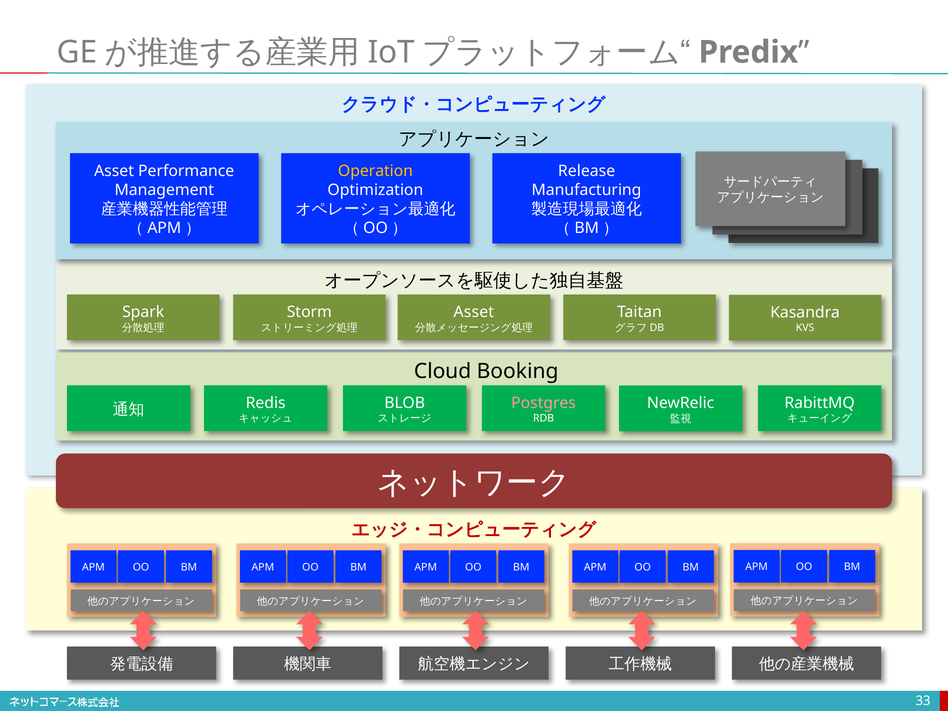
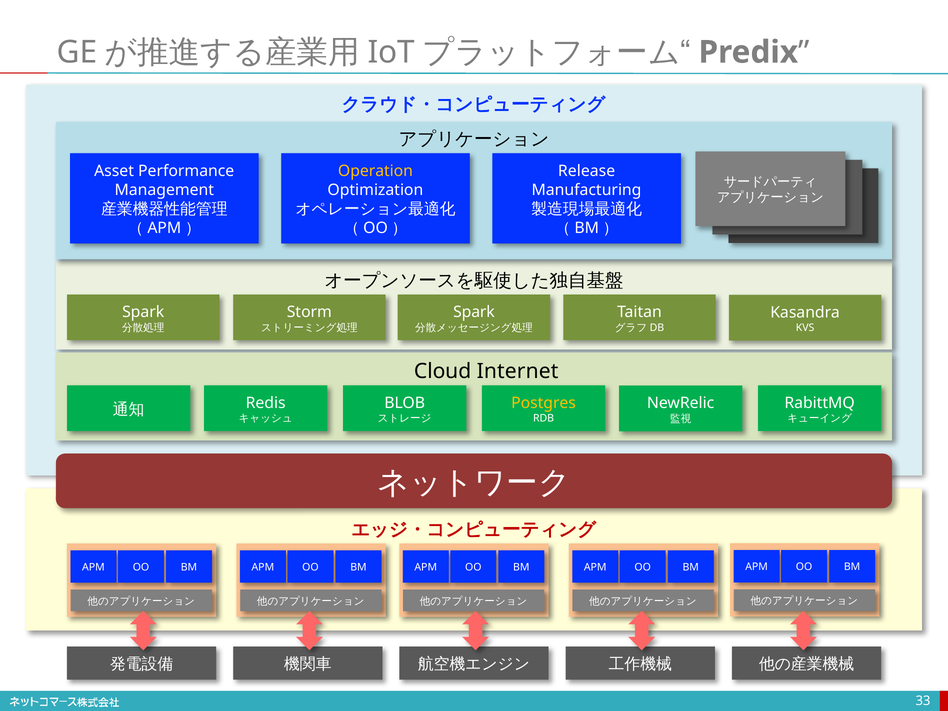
Asset: Asset -> Spark (474, 312)
Booking: Booking -> Internet (518, 371)
Postgres colour: pink -> yellow (544, 403)
